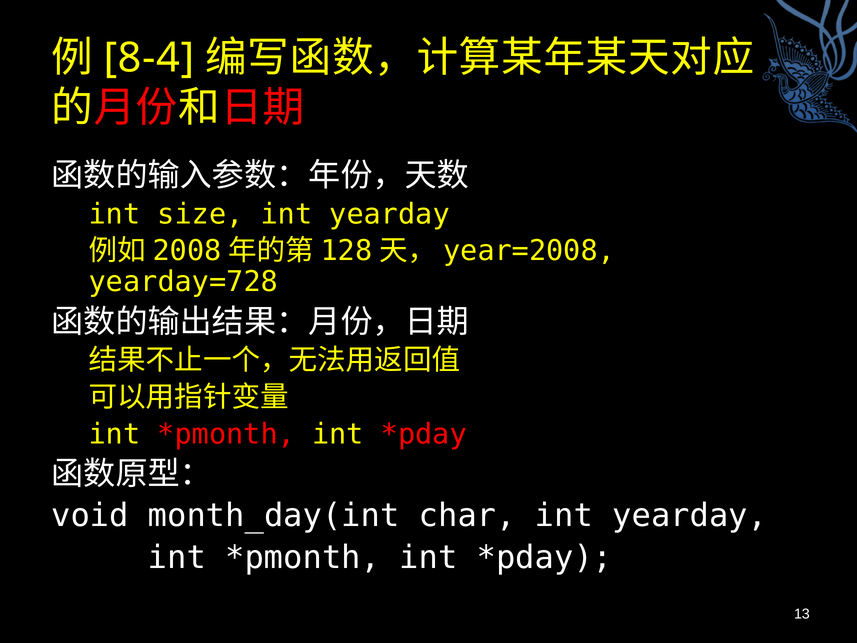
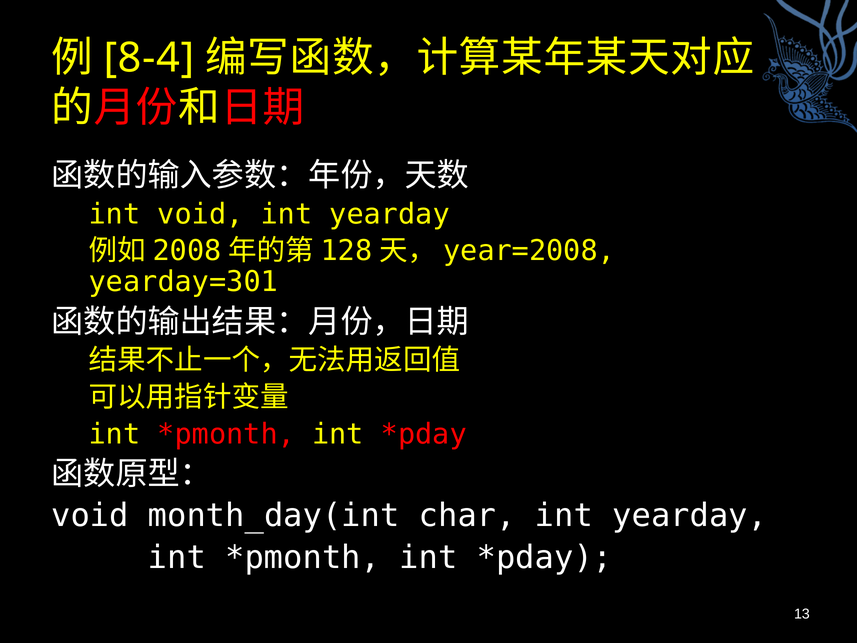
int size: size -> void (200, 214)
yearday=728: yearday=728 -> yearday=301 (183, 282)
